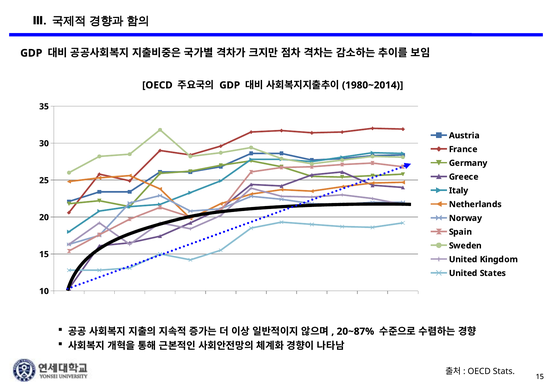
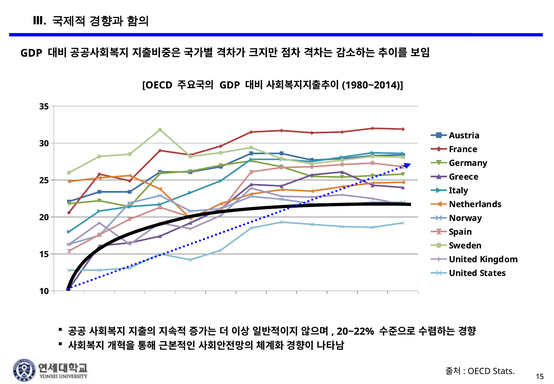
20~87%: 20~87% -> 20~22% (355, 331)
